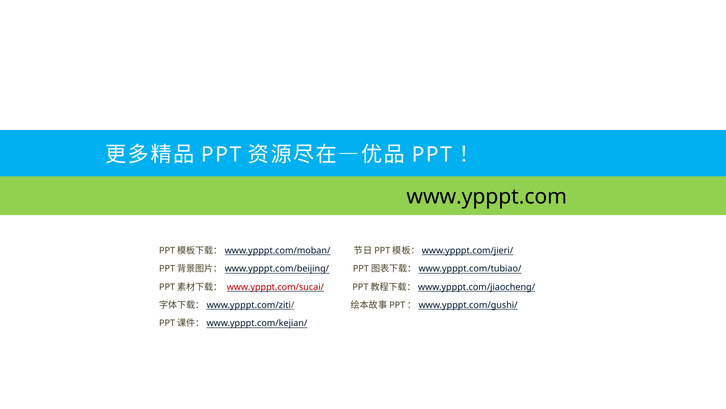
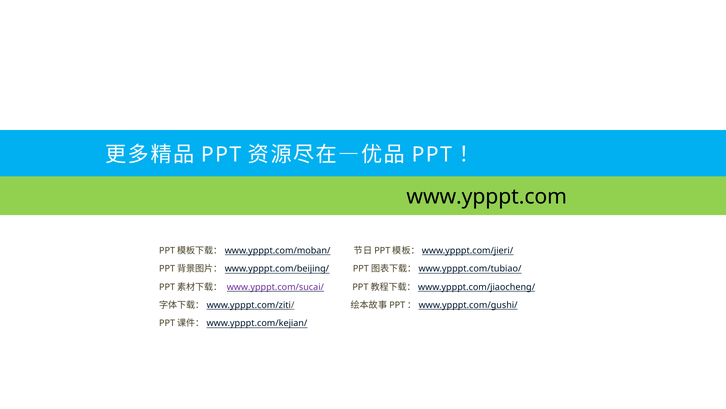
www.ypppt.com/sucai/ colour: red -> purple (275, 287)
